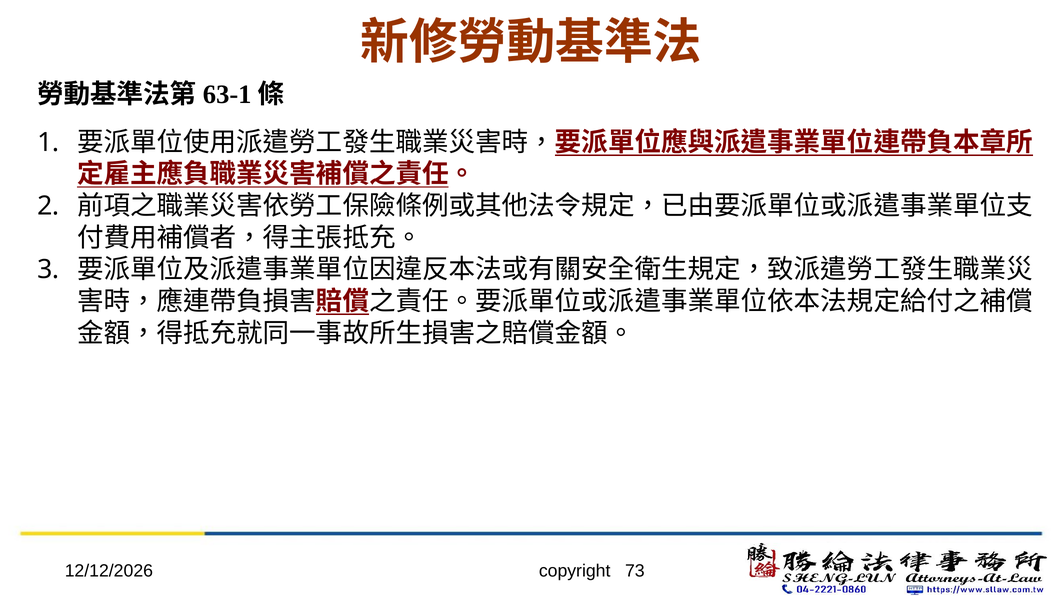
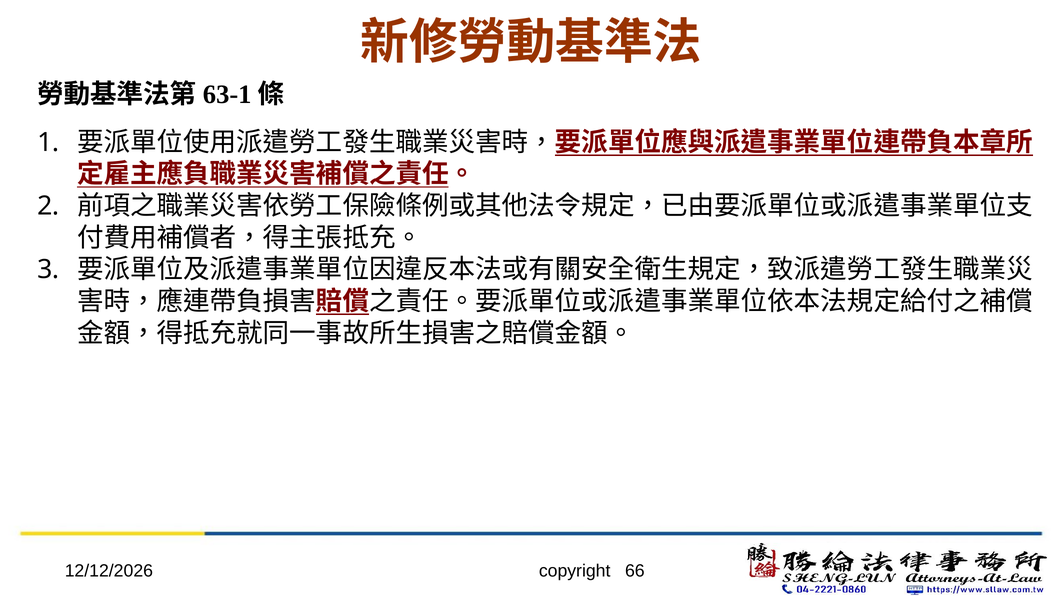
73: 73 -> 66 (635, 571)
